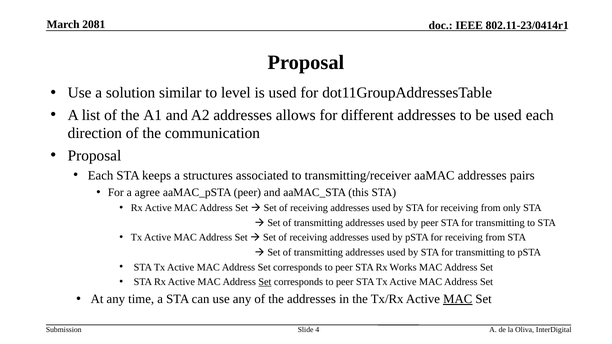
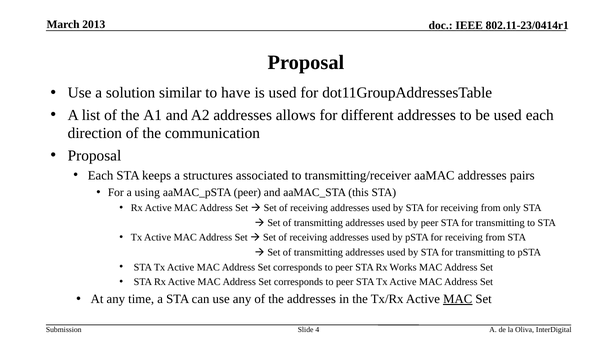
2081: 2081 -> 2013 (94, 24)
level: level -> have (236, 93)
agree: agree -> using (147, 193)
Set underline: present -> none (265, 282)
